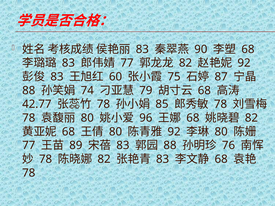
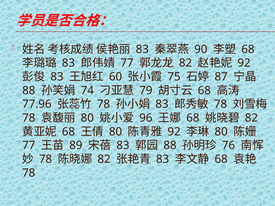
42.77: 42.77 -> 77.96 (37, 104)
85: 85 -> 83 (162, 104)
